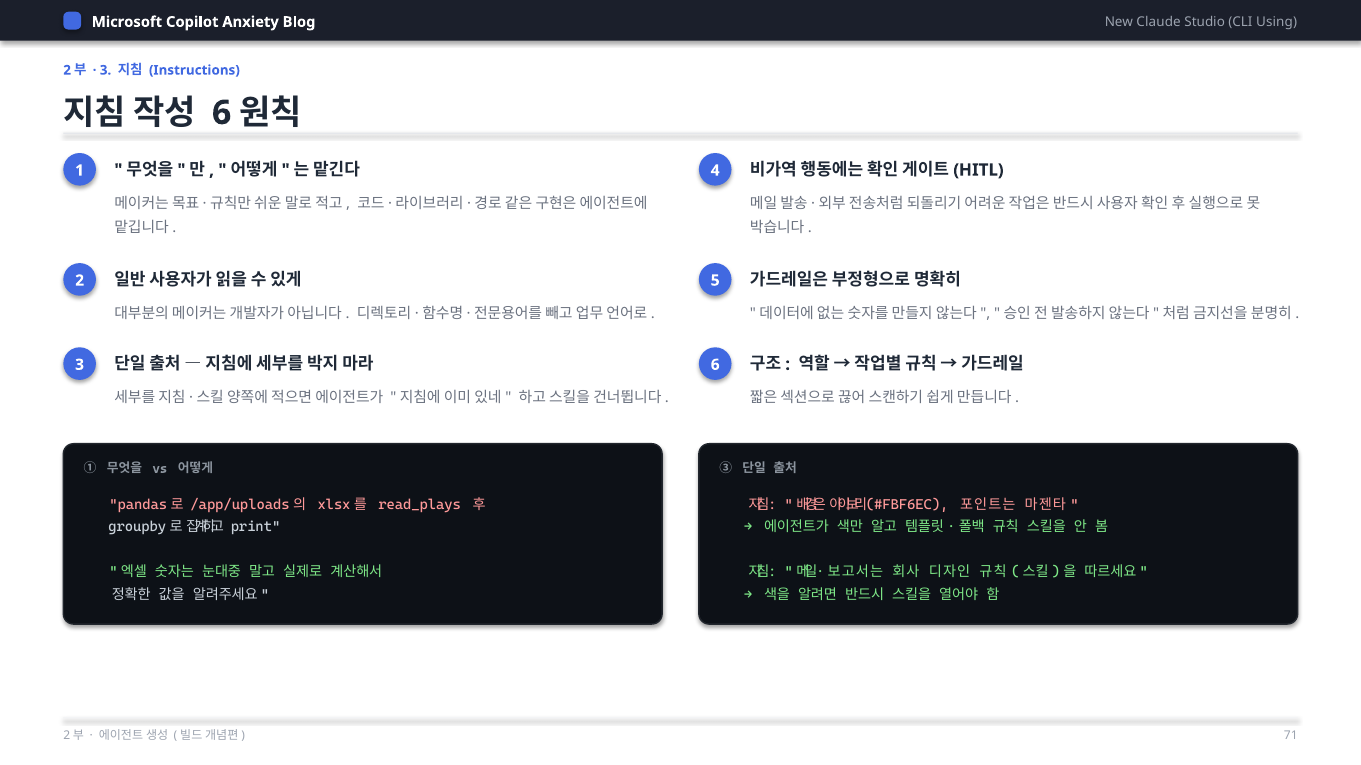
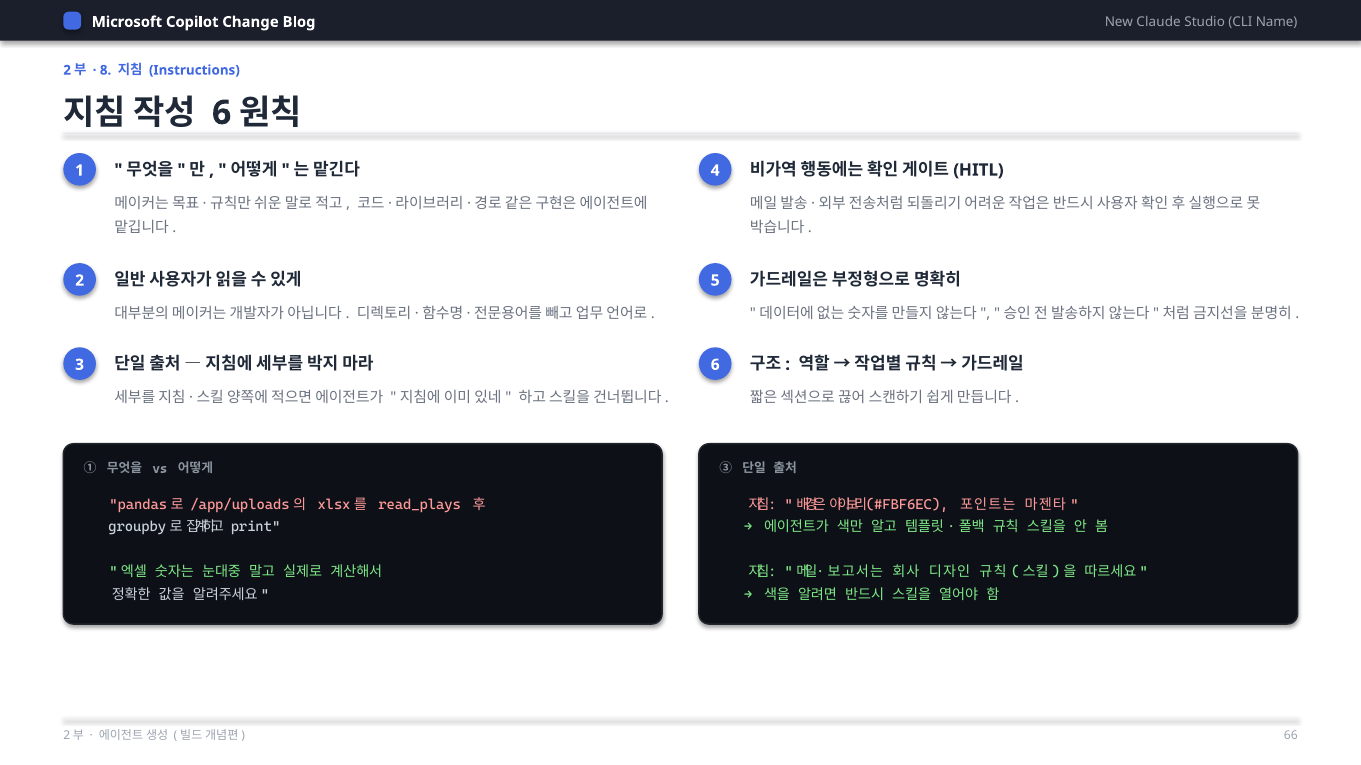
Anxiety: Anxiety -> Change (250, 22)
Using: Using -> Name (1277, 22)
3: 3 -> 8 (106, 70)
71: 71 -> 66 (1291, 736)
